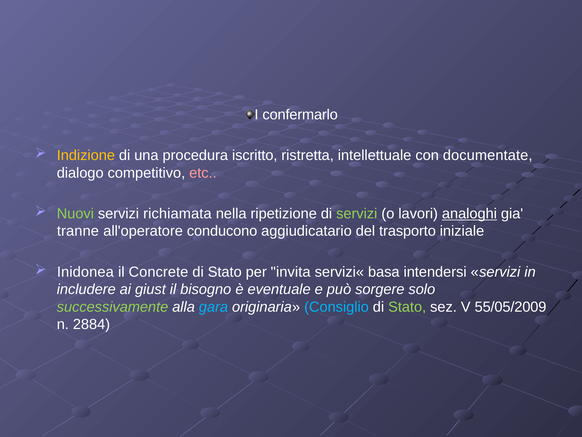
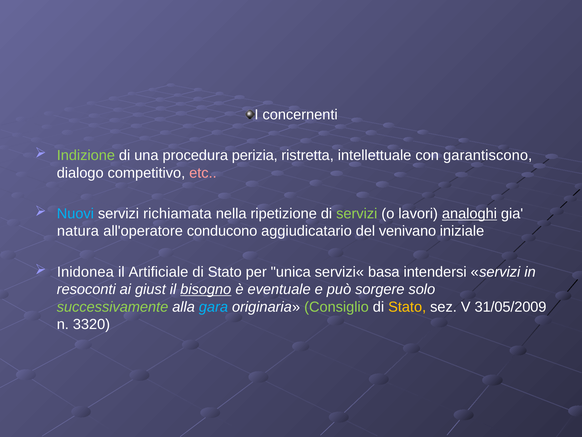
confermarlo: confermarlo -> concernenti (300, 115)
Indizione colour: yellow -> light green (86, 155)
iscritto: iscritto -> perizia (255, 155)
documentate: documentate -> garantiscono (488, 155)
Nuovi colour: light green -> light blue (75, 213)
tranne: tranne -> natura (78, 231)
trasporto: trasporto -> venivano (408, 231)
Concrete: Concrete -> Artificiale (158, 272)
invita: invita -> unica (291, 272)
includere: includere -> resoconti (86, 289)
bisogno underline: none -> present (206, 289)
Consiglio colour: light blue -> light green (336, 307)
Stato colour: light green -> yellow (407, 307)
55/05/2009: 55/05/2009 -> 31/05/2009 (511, 307)
2884: 2884 -> 3320 (91, 324)
